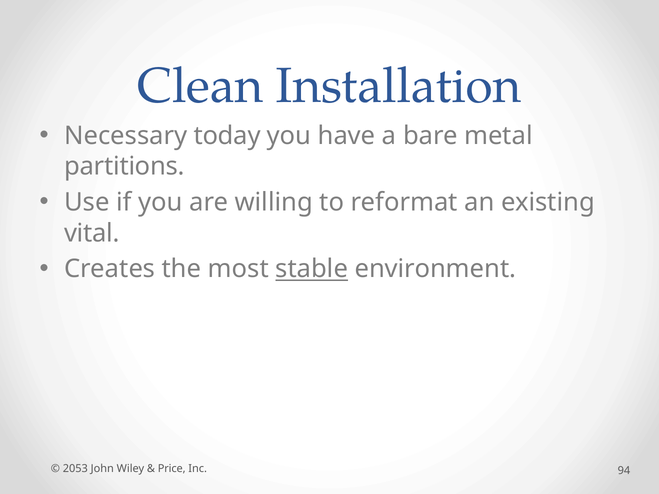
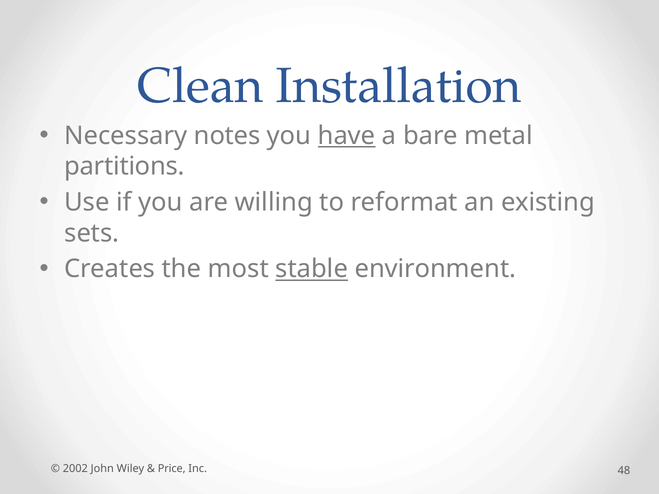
today: today -> notes (227, 136)
have underline: none -> present (347, 136)
vital: vital -> sets (92, 233)
2053: 2053 -> 2002 (75, 469)
94: 94 -> 48 (624, 471)
